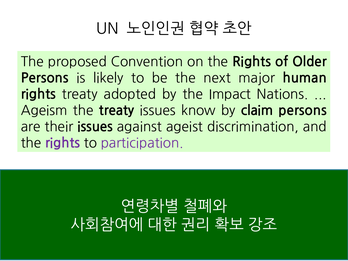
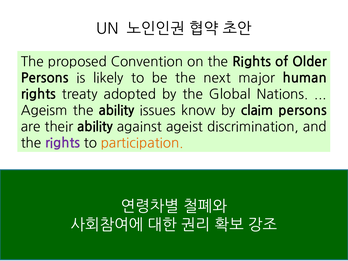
Impact: Impact -> Global (230, 94)
the treaty: treaty -> ability (117, 111)
their issues: issues -> ability (95, 127)
participation colour: purple -> orange (142, 143)
